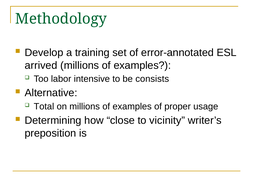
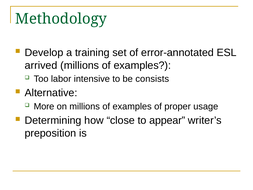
Total: Total -> More (44, 106)
vicinity: vicinity -> appear (167, 120)
